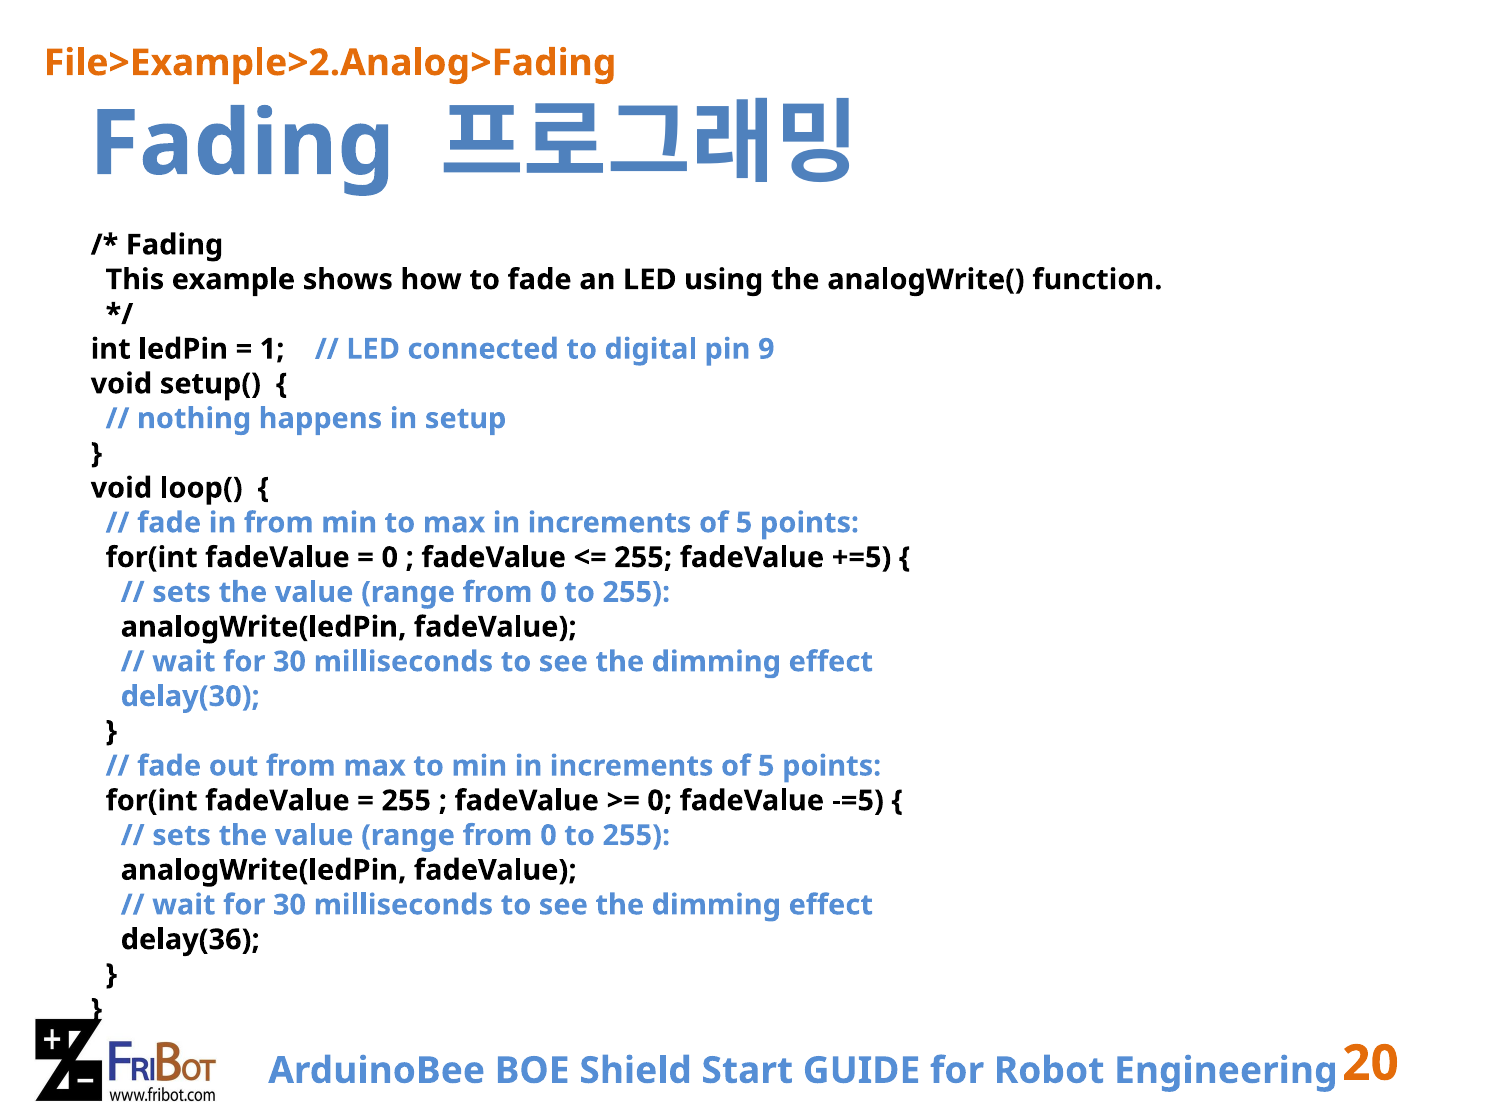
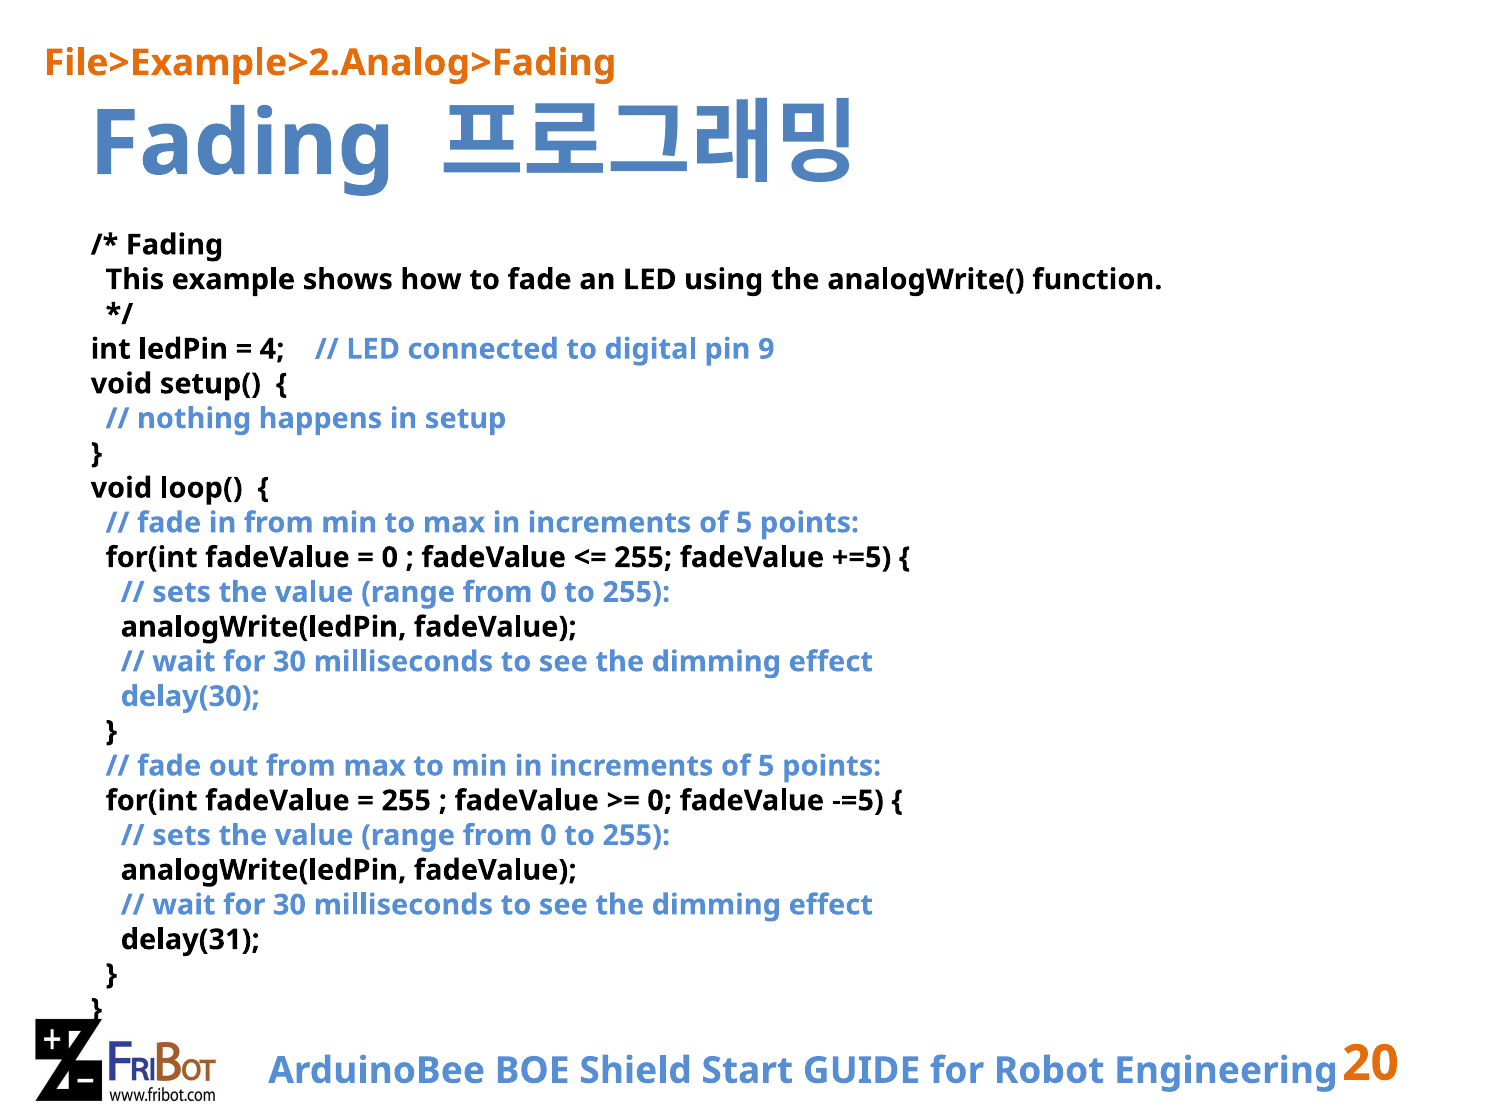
1: 1 -> 4 (272, 349)
delay(36: delay(36 -> delay(31 (190, 940)
